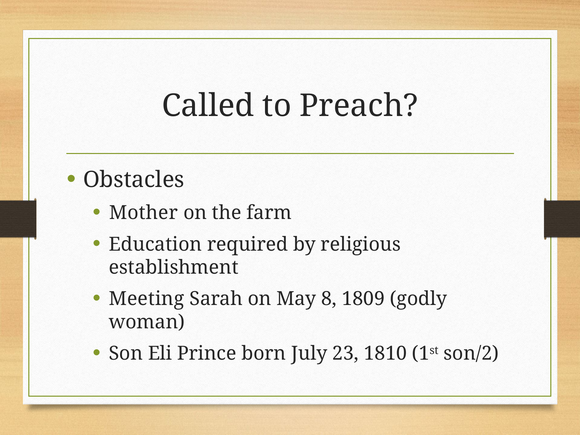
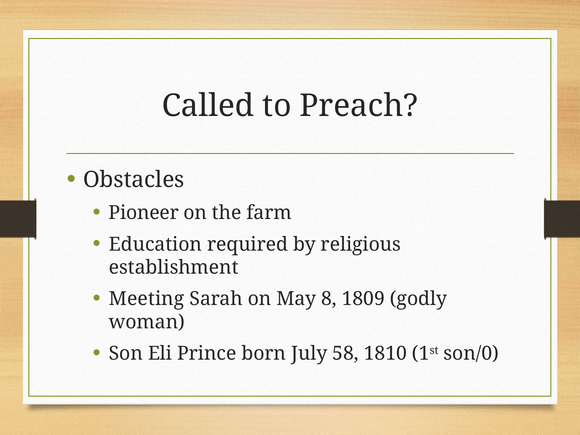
Mother: Mother -> Pioneer (144, 213)
23: 23 -> 58 (346, 353)
son/2: son/2 -> son/0 (471, 353)
